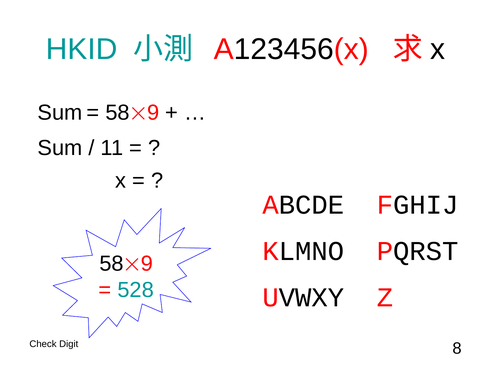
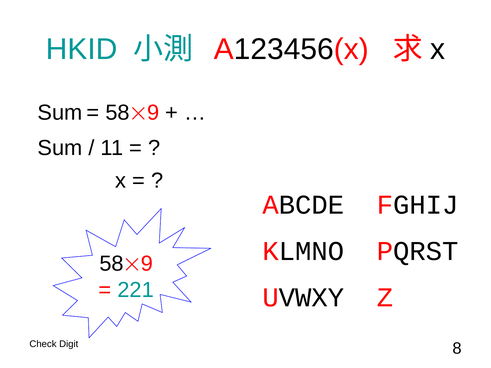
528: 528 -> 221 (136, 290)
